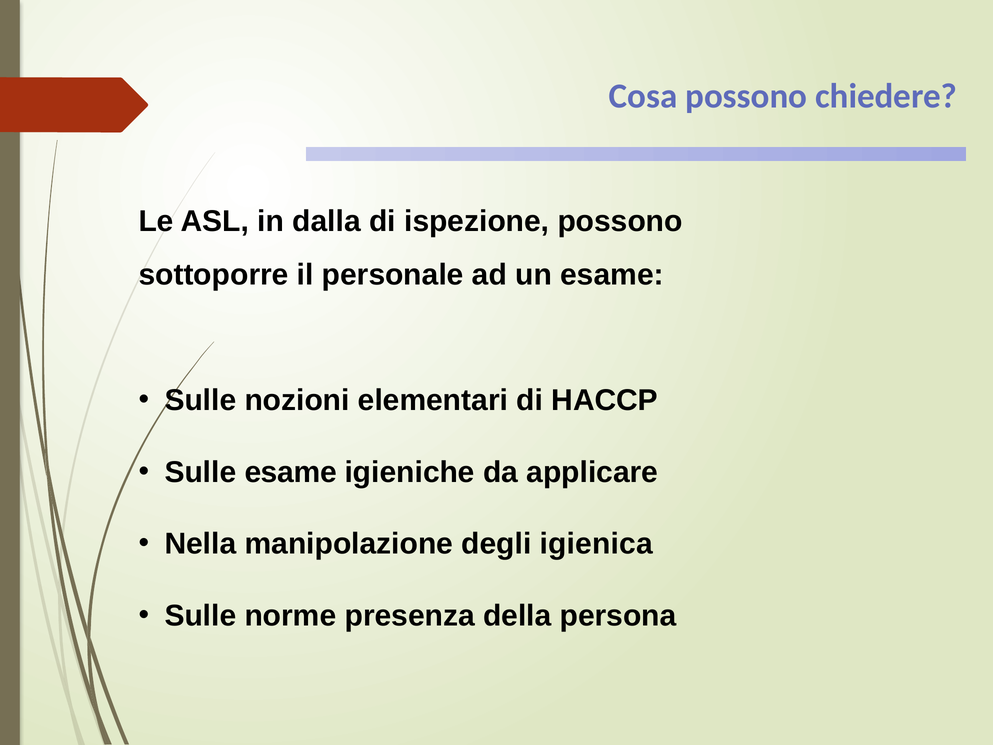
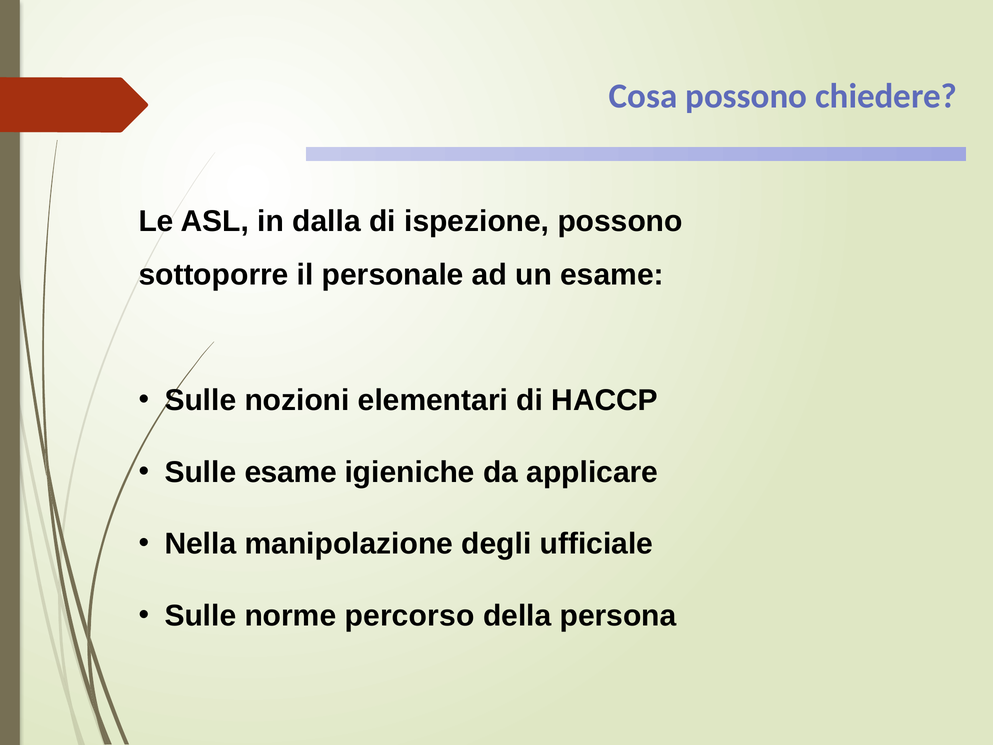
igienica: igienica -> ufficiale (596, 544)
presenza: presenza -> percorso (410, 616)
